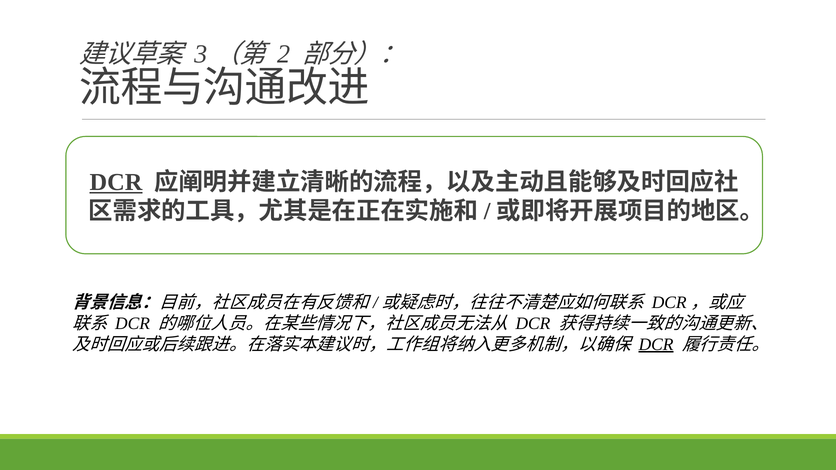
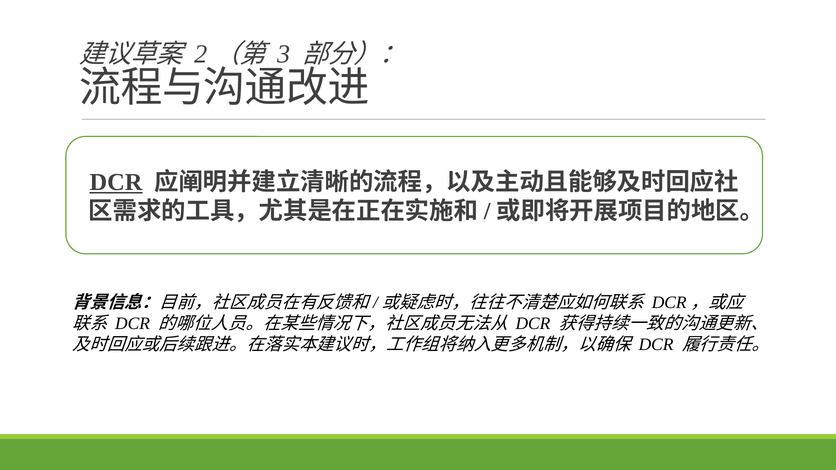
3: 3 -> 2 (201, 54)
2: 2 -> 3 (284, 54)
DCR underline: present -> none (656, 344)
